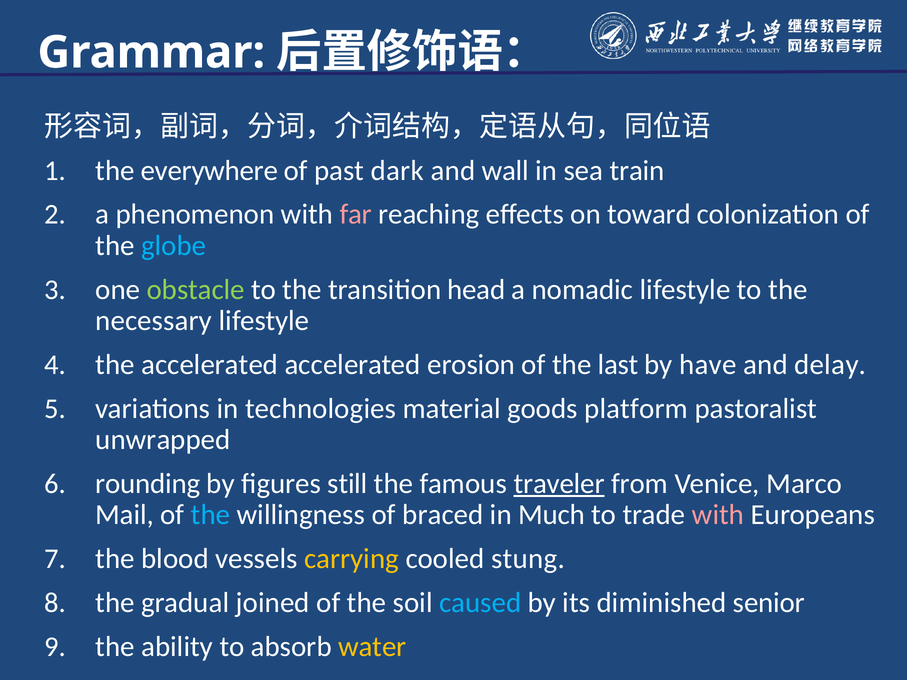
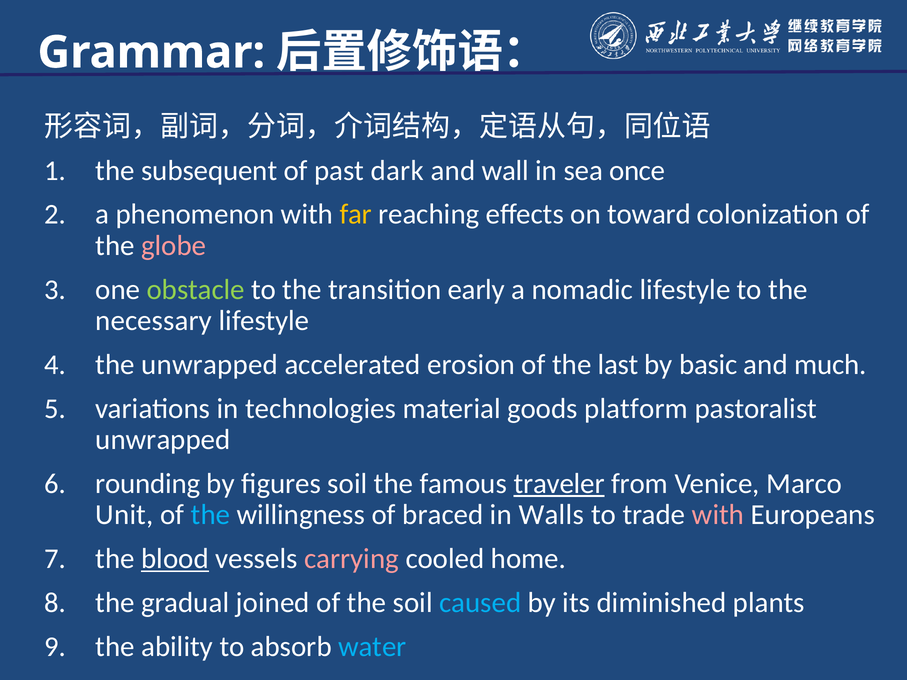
everywhere: everywhere -> subsequent (209, 171)
train: train -> once (637, 171)
far colour: pink -> yellow (356, 214)
globe colour: light blue -> pink (174, 246)
head: head -> early (476, 290)
the accelerated: accelerated -> unwrapped (210, 365)
have: have -> basic (708, 365)
delay: delay -> much (830, 365)
figures still: still -> soil (347, 484)
Mail: Mail -> Unit (124, 515)
Much: Much -> Walls (551, 515)
blood underline: none -> present (175, 559)
carrying colour: yellow -> pink (352, 559)
stung: stung -> home (528, 559)
senior: senior -> plants (769, 603)
water colour: yellow -> light blue (372, 647)
